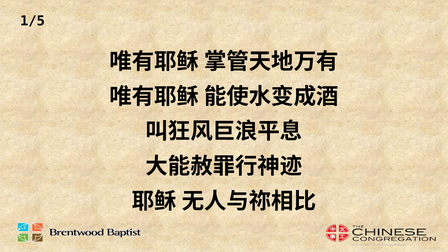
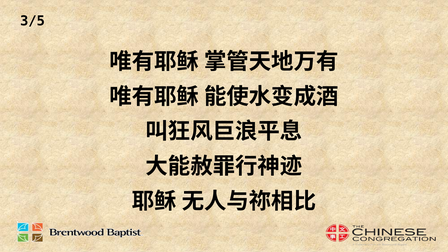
1/5: 1/5 -> 3/5 (32, 21)
